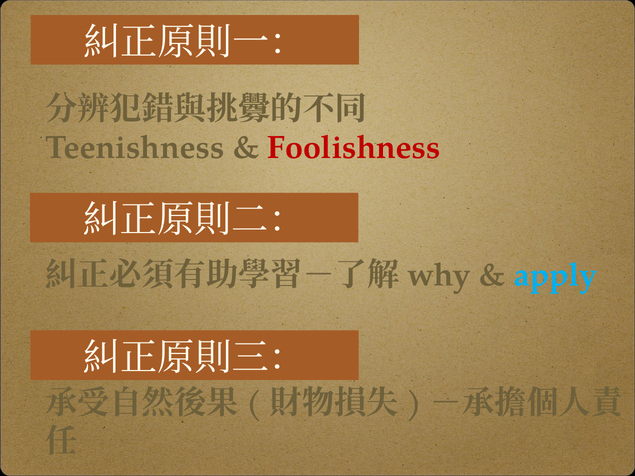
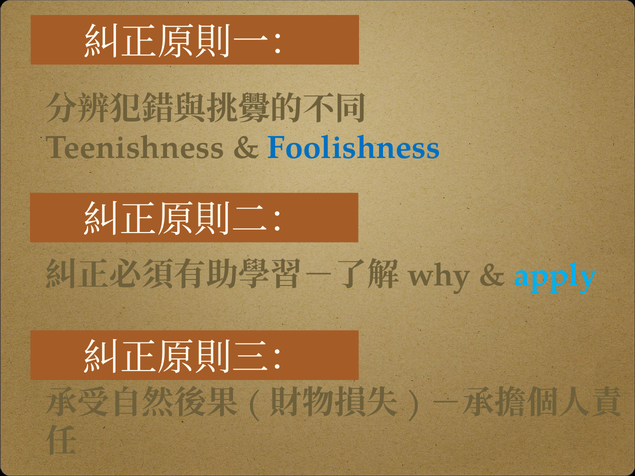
Foolishness colour: red -> blue (354, 148)
